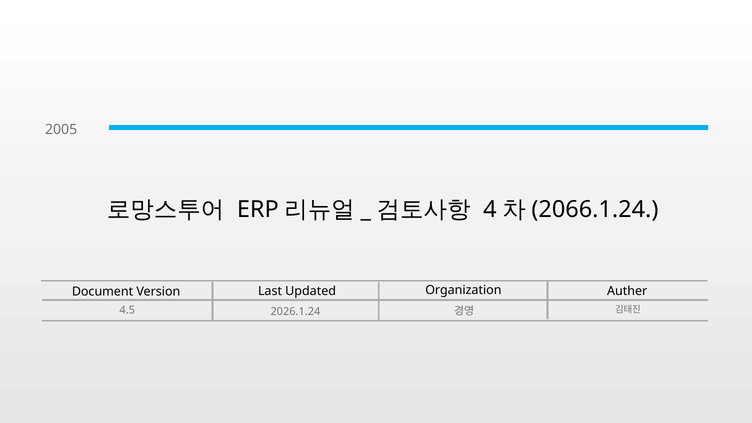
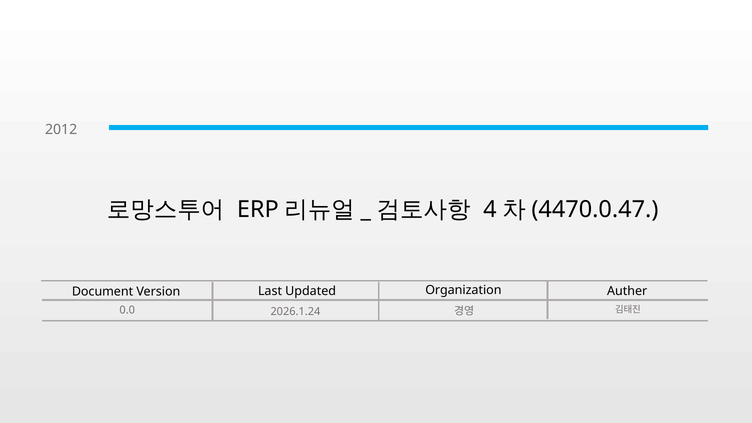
2005: 2005 -> 2012 (61, 130)
2066.1.24: 2066.1.24 -> 4470.0.47 (595, 209)
4.5: 4.5 -> 0.0 (127, 310)
